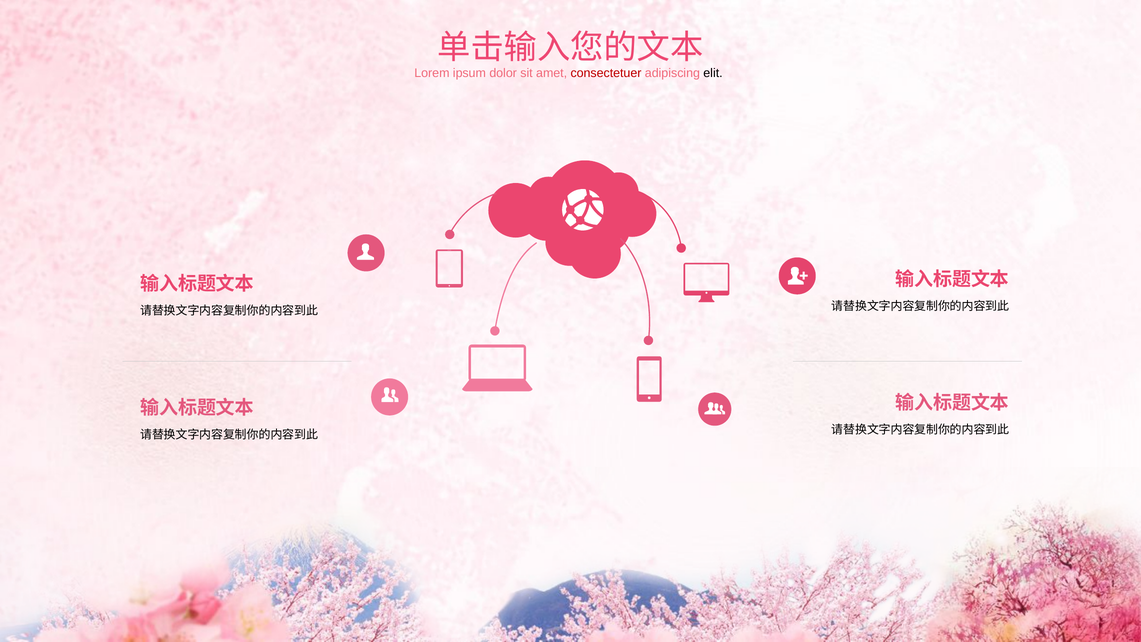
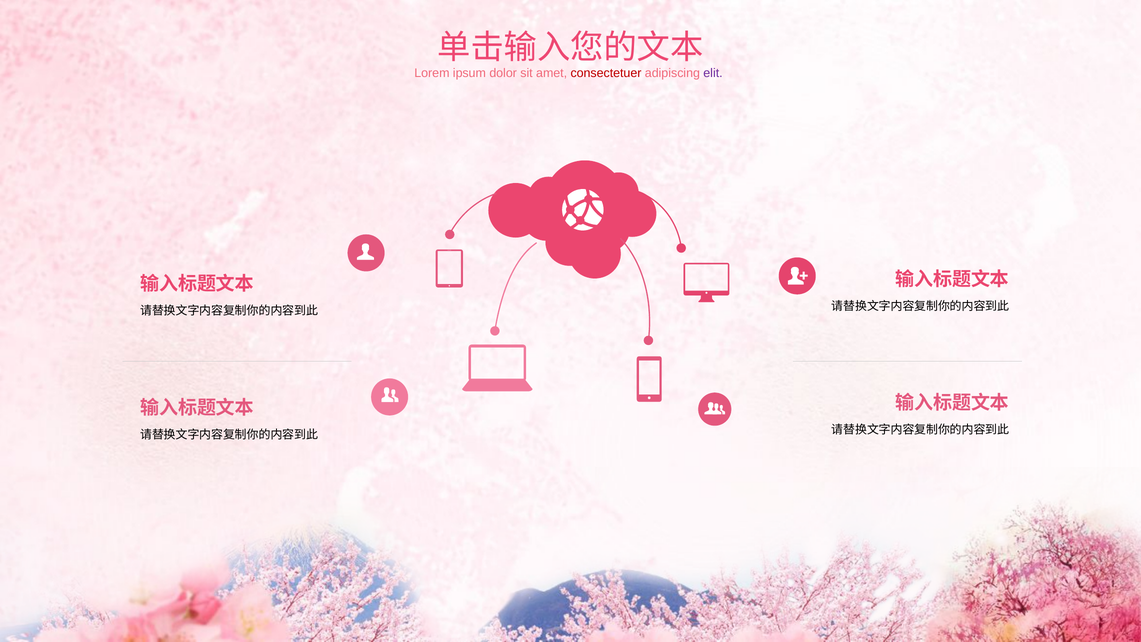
elit colour: black -> purple (713, 73)
